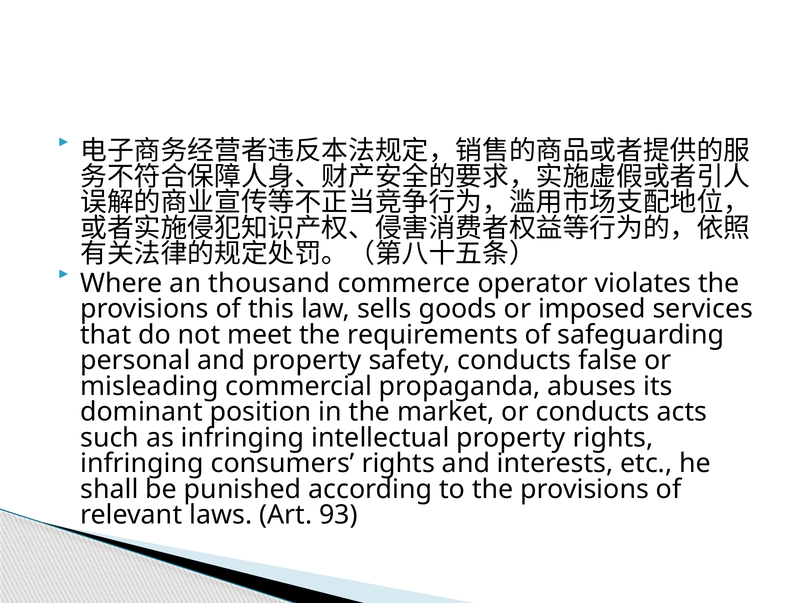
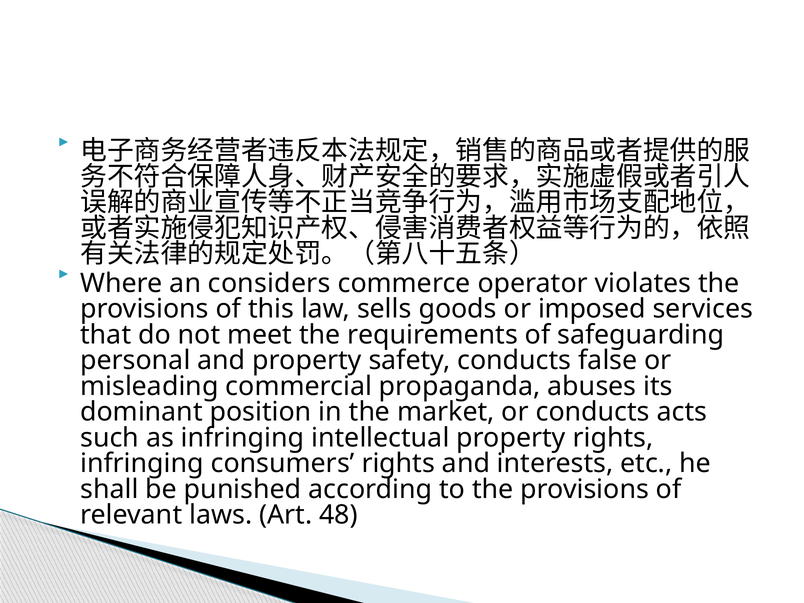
thousand: thousand -> considers (269, 283)
93: 93 -> 48 (339, 515)
